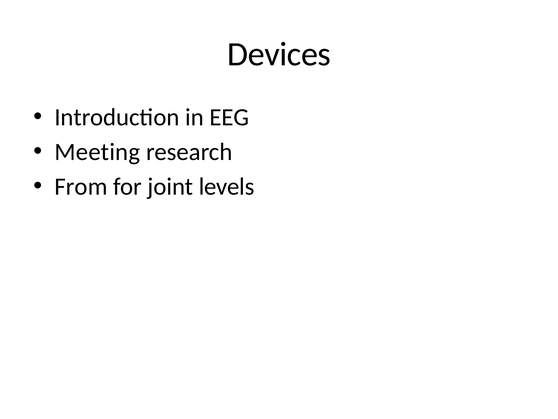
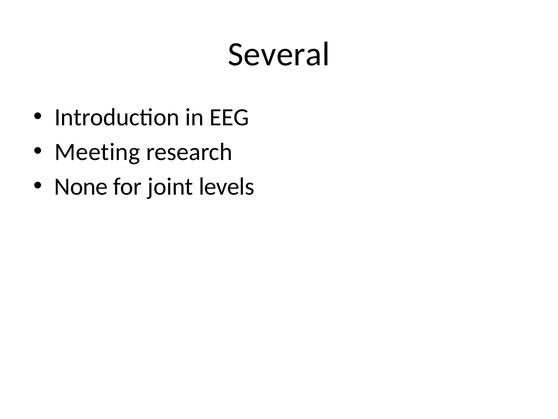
Devices: Devices -> Several (279, 54)
From: From -> None (81, 187)
